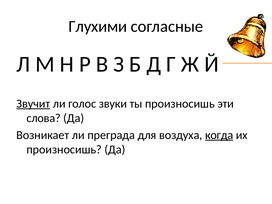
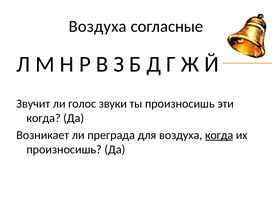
Глухими: Глухими -> Воздуха (98, 26)
Звучит underline: present -> none (33, 104)
слова: слова -> когда (44, 118)
